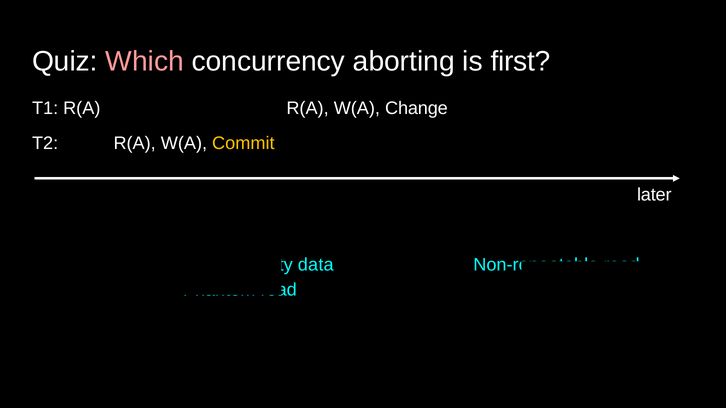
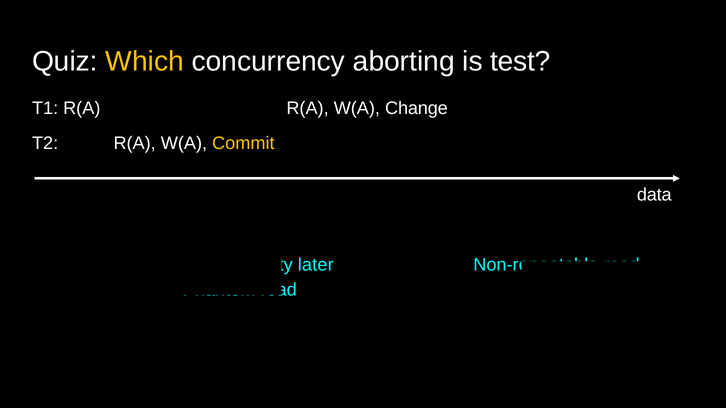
Which colour: pink -> yellow (145, 62)
first: first -> test (520, 62)
later: later -> data (654, 195)
data: data -> later (316, 265)
